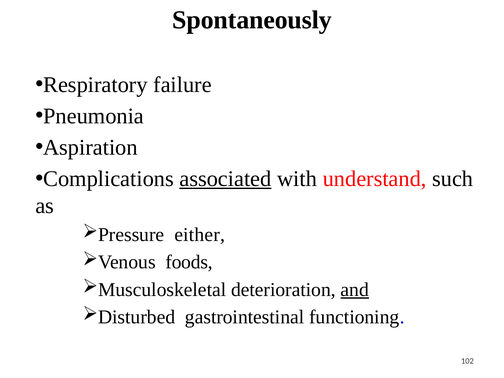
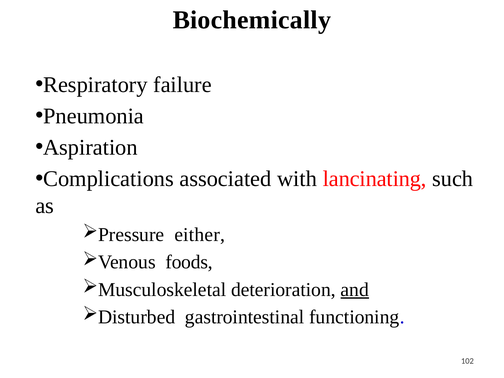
Spontaneously: Spontaneously -> Biochemically (252, 20)
associated underline: present -> none (225, 179)
understand: understand -> lancinating (375, 179)
